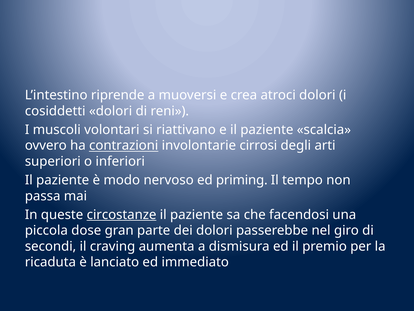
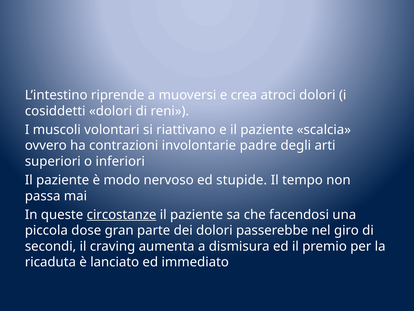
contrazioni underline: present -> none (124, 145)
cirrosi: cirrosi -> padre (258, 145)
priming: priming -> stupide (242, 180)
